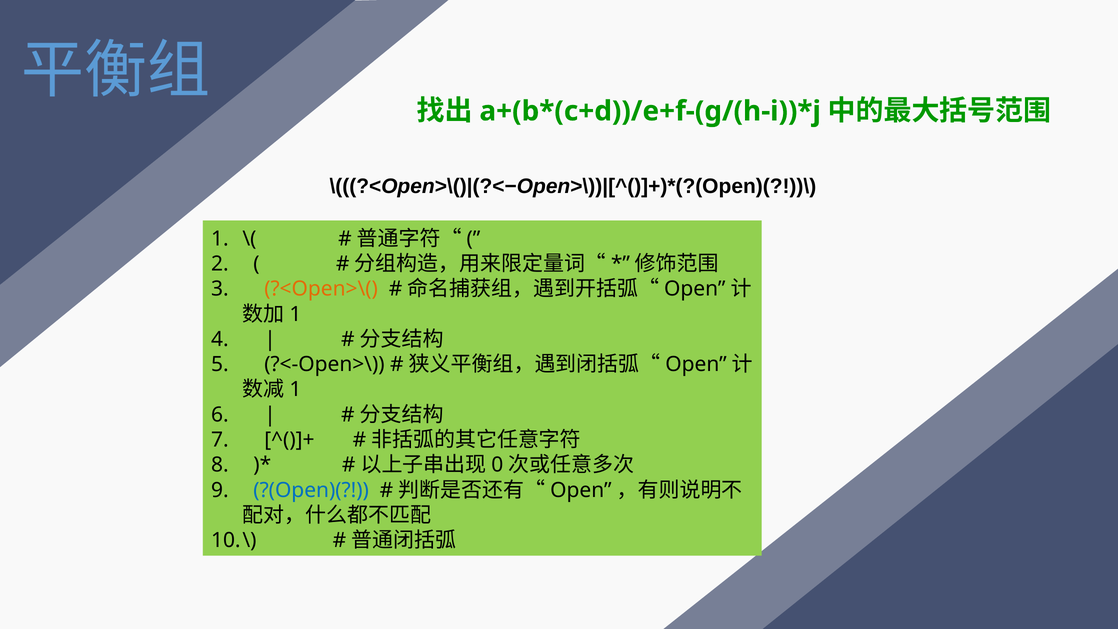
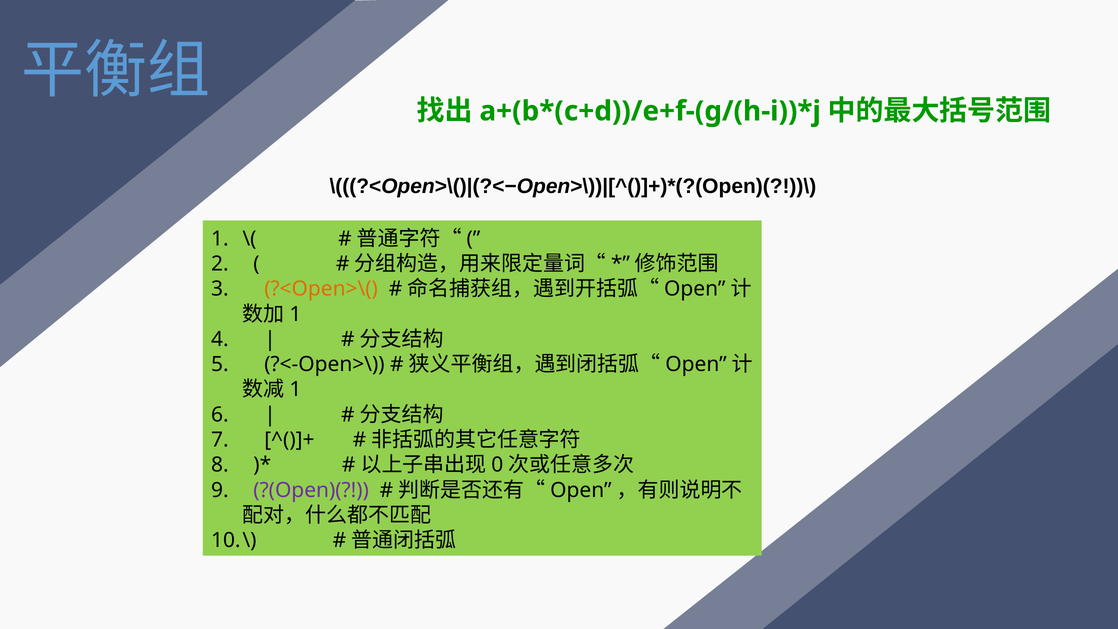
?(Open)( colour: blue -> purple (311, 490)
